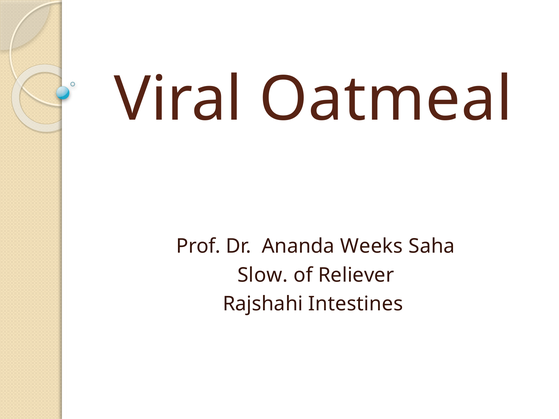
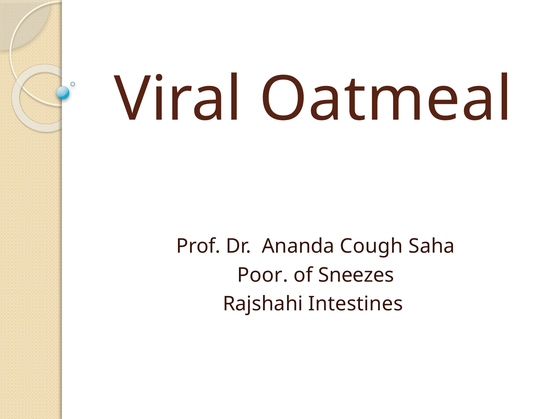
Weeks: Weeks -> Cough (372, 246)
Slow: Slow -> Poor (263, 275)
Reliever: Reliever -> Sneezes (356, 275)
